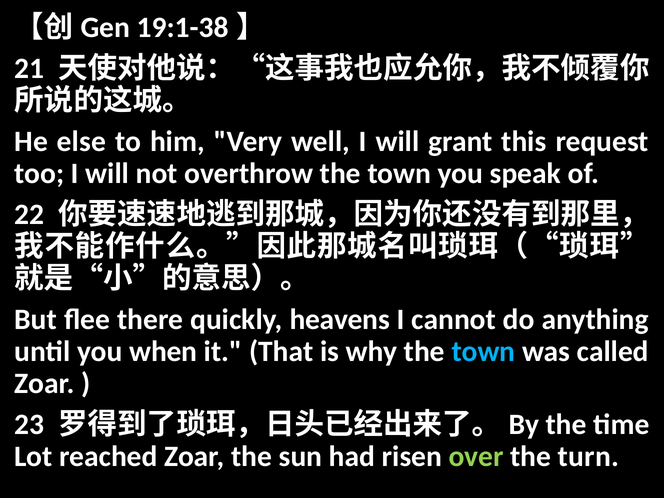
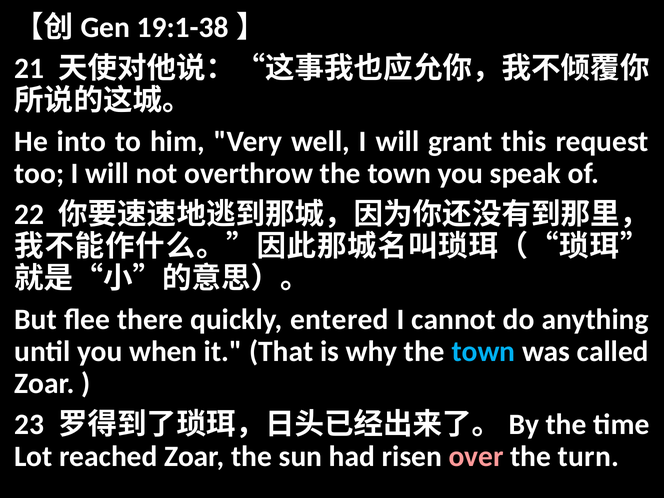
else: else -> into (82, 142)
heavens: heavens -> entered (339, 320)
over colour: light green -> pink (476, 456)
